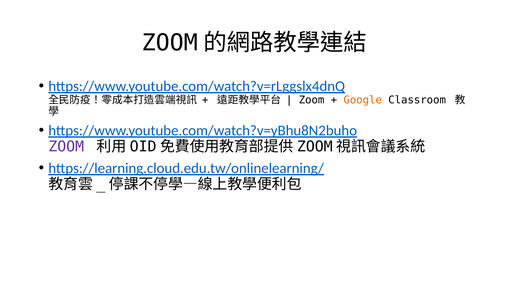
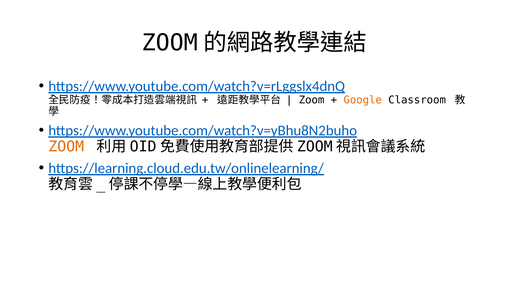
ZOOM colour: purple -> orange (66, 147)
